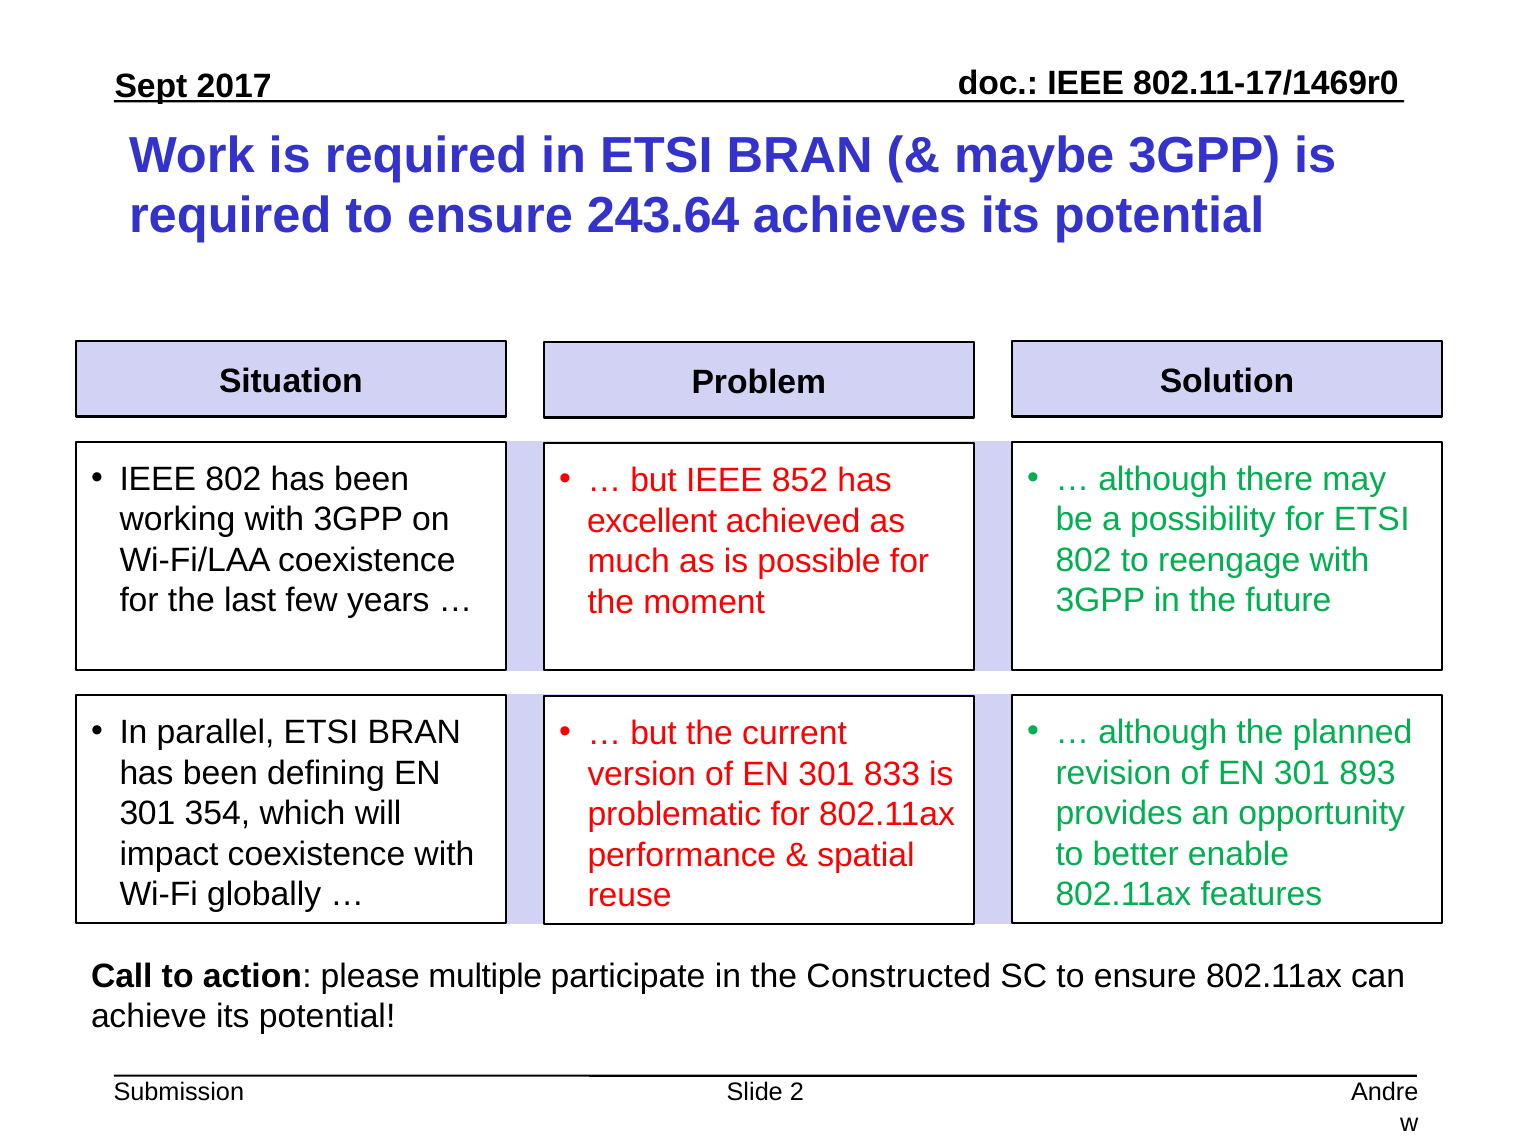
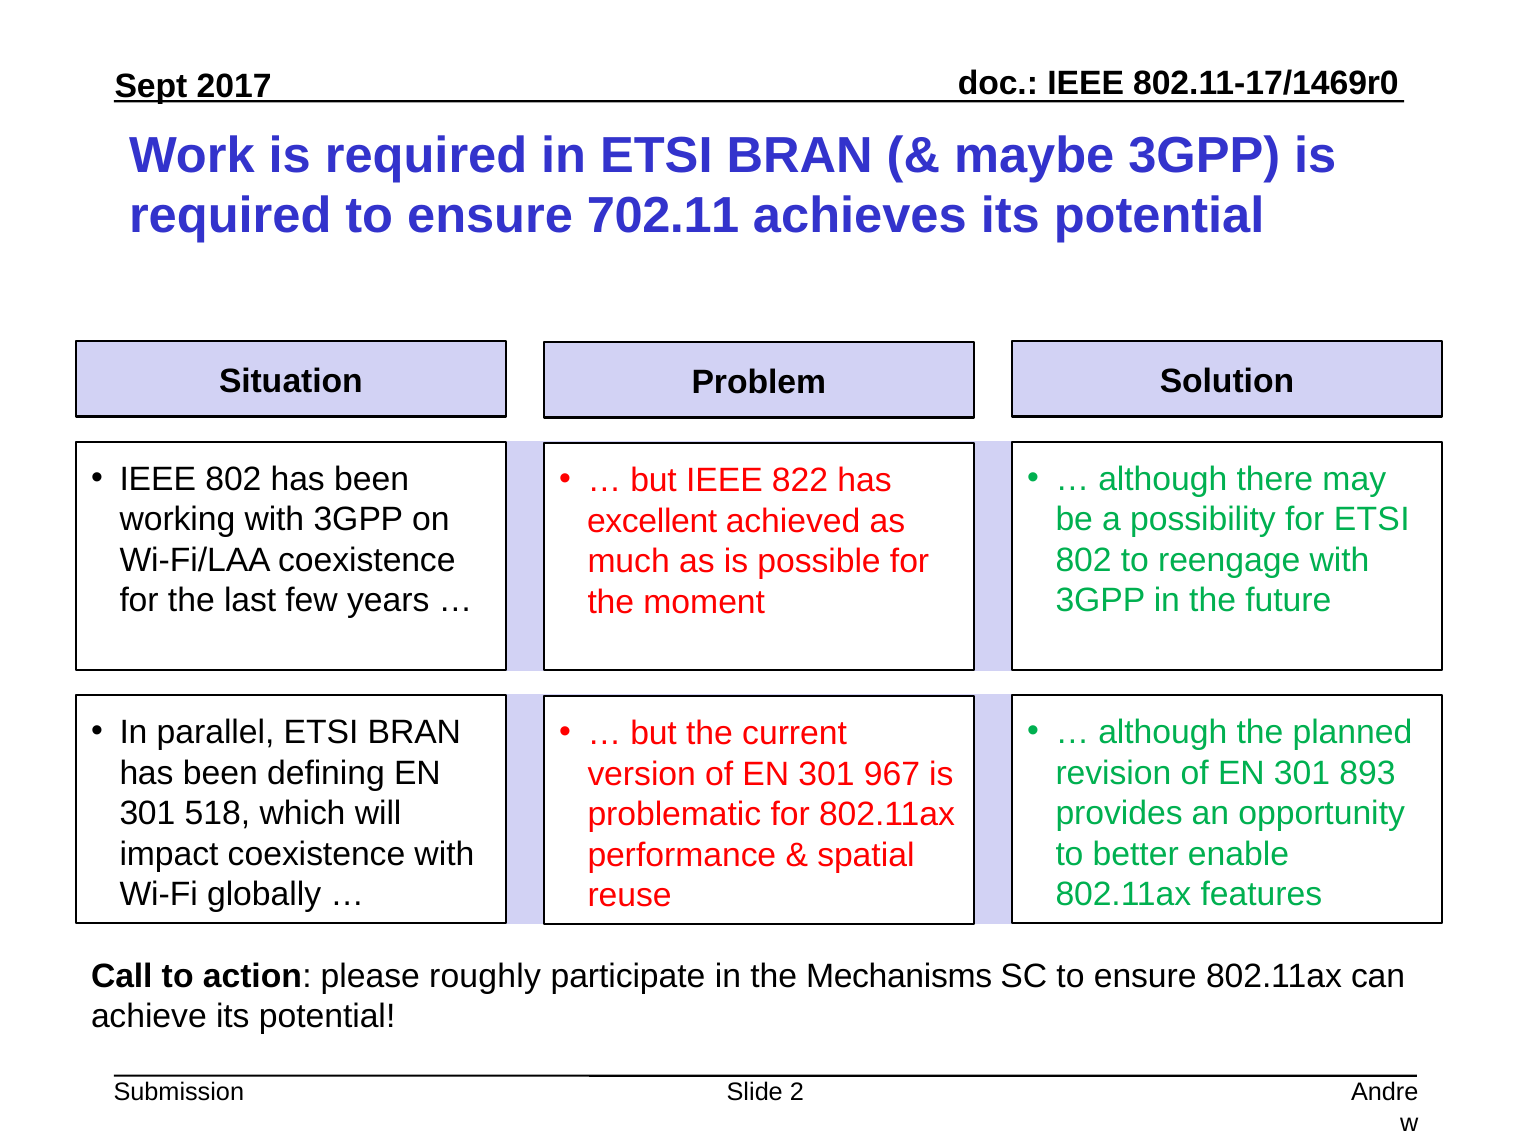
243.64: 243.64 -> 702.11 (663, 216)
852: 852 -> 822 (800, 480)
833: 833 -> 967 (892, 774)
354: 354 -> 518 (217, 813)
multiple: multiple -> roughly (485, 976)
Constructed: Constructed -> Mechanisms (899, 976)
